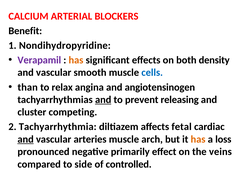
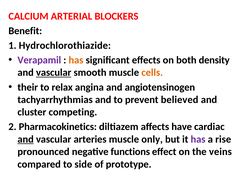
Nondihydropyridine: Nondihydropyridine -> Hydrochlorothiazide (65, 45)
vascular underline: none -> present (54, 72)
cells colour: blue -> orange (152, 72)
than: than -> their (28, 87)
and underline: present -> none (103, 100)
releasing: releasing -> believed (180, 100)
Tachyarrhythmia: Tachyarrhythmia -> Pharmacokinetics (58, 127)
fetal: fetal -> have (182, 127)
arch: arch -> only (152, 139)
has colour: orange -> purple (198, 139)
loss: loss -> rise (223, 139)
primarily: primarily -> functions (130, 151)
controlled: controlled -> prototype (129, 164)
